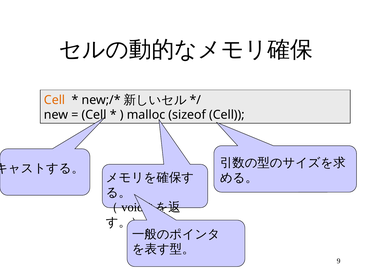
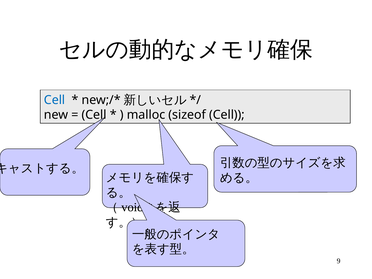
Cell colour: orange -> blue (55, 100)
